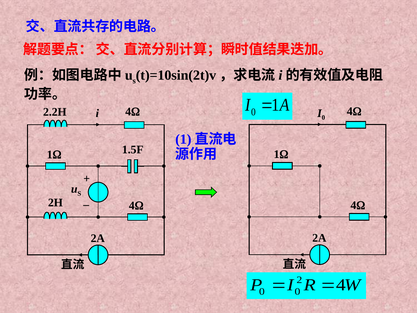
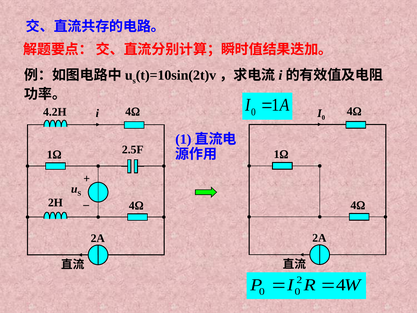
2.2H: 2.2H -> 4.2H (55, 112)
1.5F: 1.5F -> 2.5F (133, 150)
